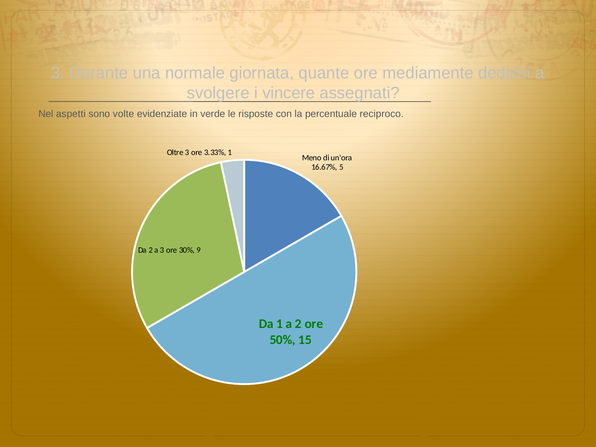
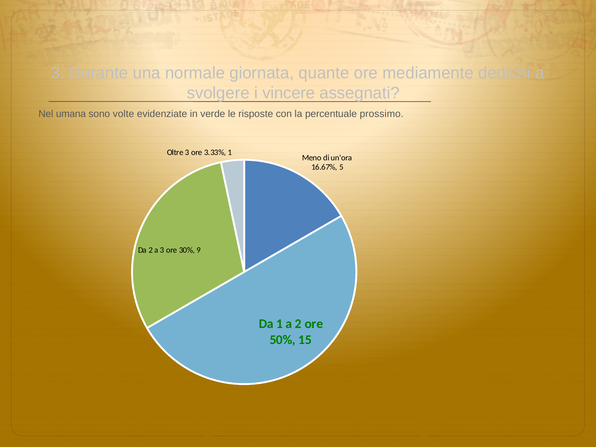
aspetti: aspetti -> umana (71, 114)
reciproco: reciproco -> prossimo (382, 114)
